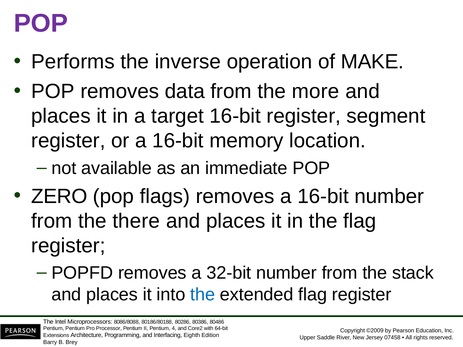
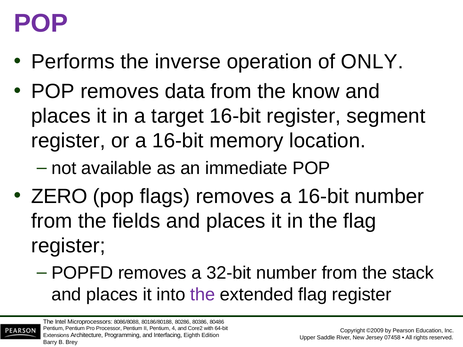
MAKE: MAKE -> ONLY (372, 62)
more: more -> know (316, 91)
there: there -> fields (136, 221)
the colour: blue -> purple (203, 295)
